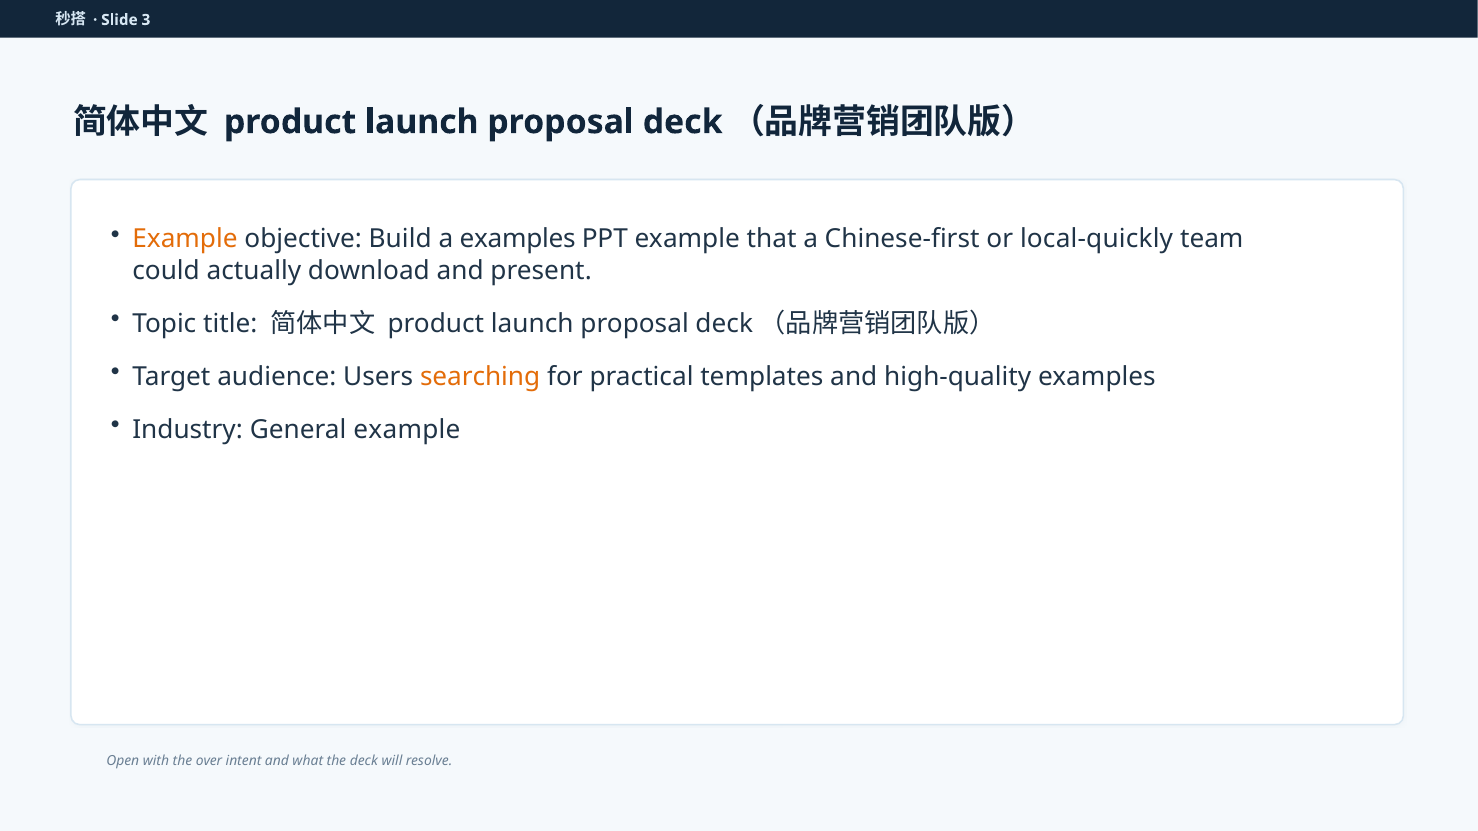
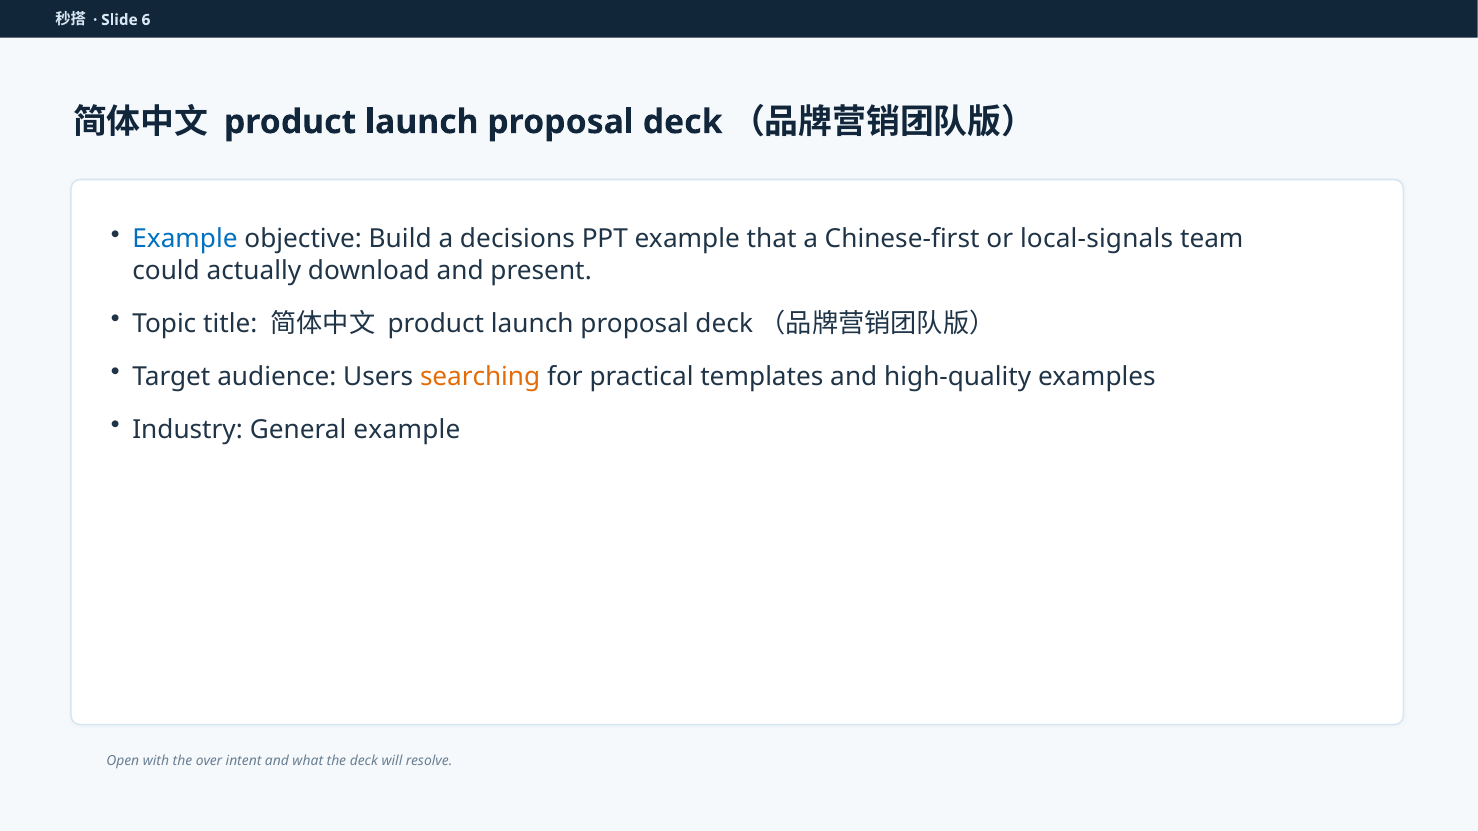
3: 3 -> 6 (146, 20)
Example colour: orange -> blue (185, 239)
a examples: examples -> decisions (517, 239)
local-quickly: local-quickly -> local-signals (1097, 239)
